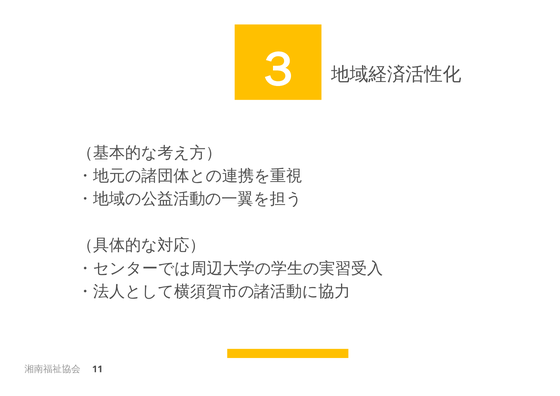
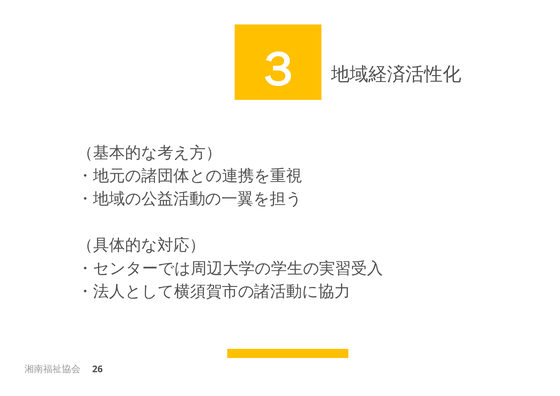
11: 11 -> 26 (97, 369)
